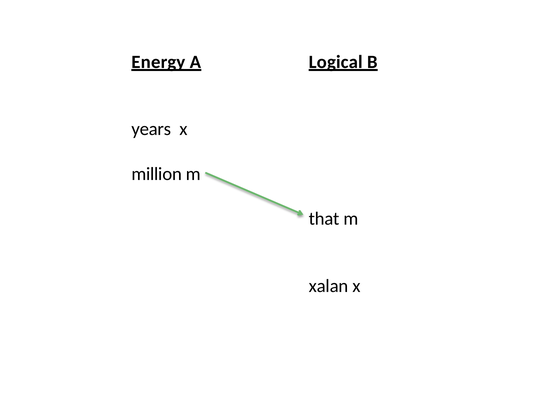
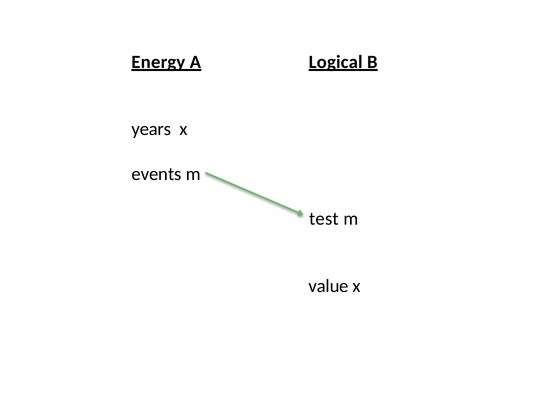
million: million -> events (157, 174)
that: that -> test (324, 219)
xalan: xalan -> value (329, 286)
